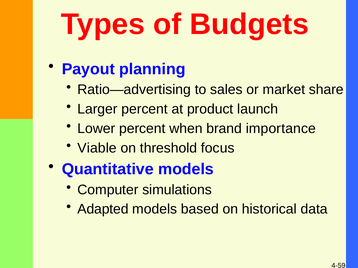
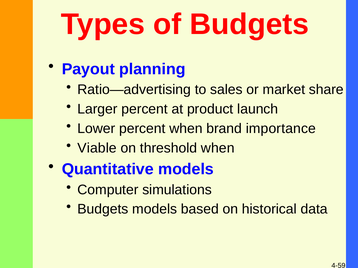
threshold focus: focus -> when (218, 148)
Adapted: Adapted -> Budgets (103, 210)
